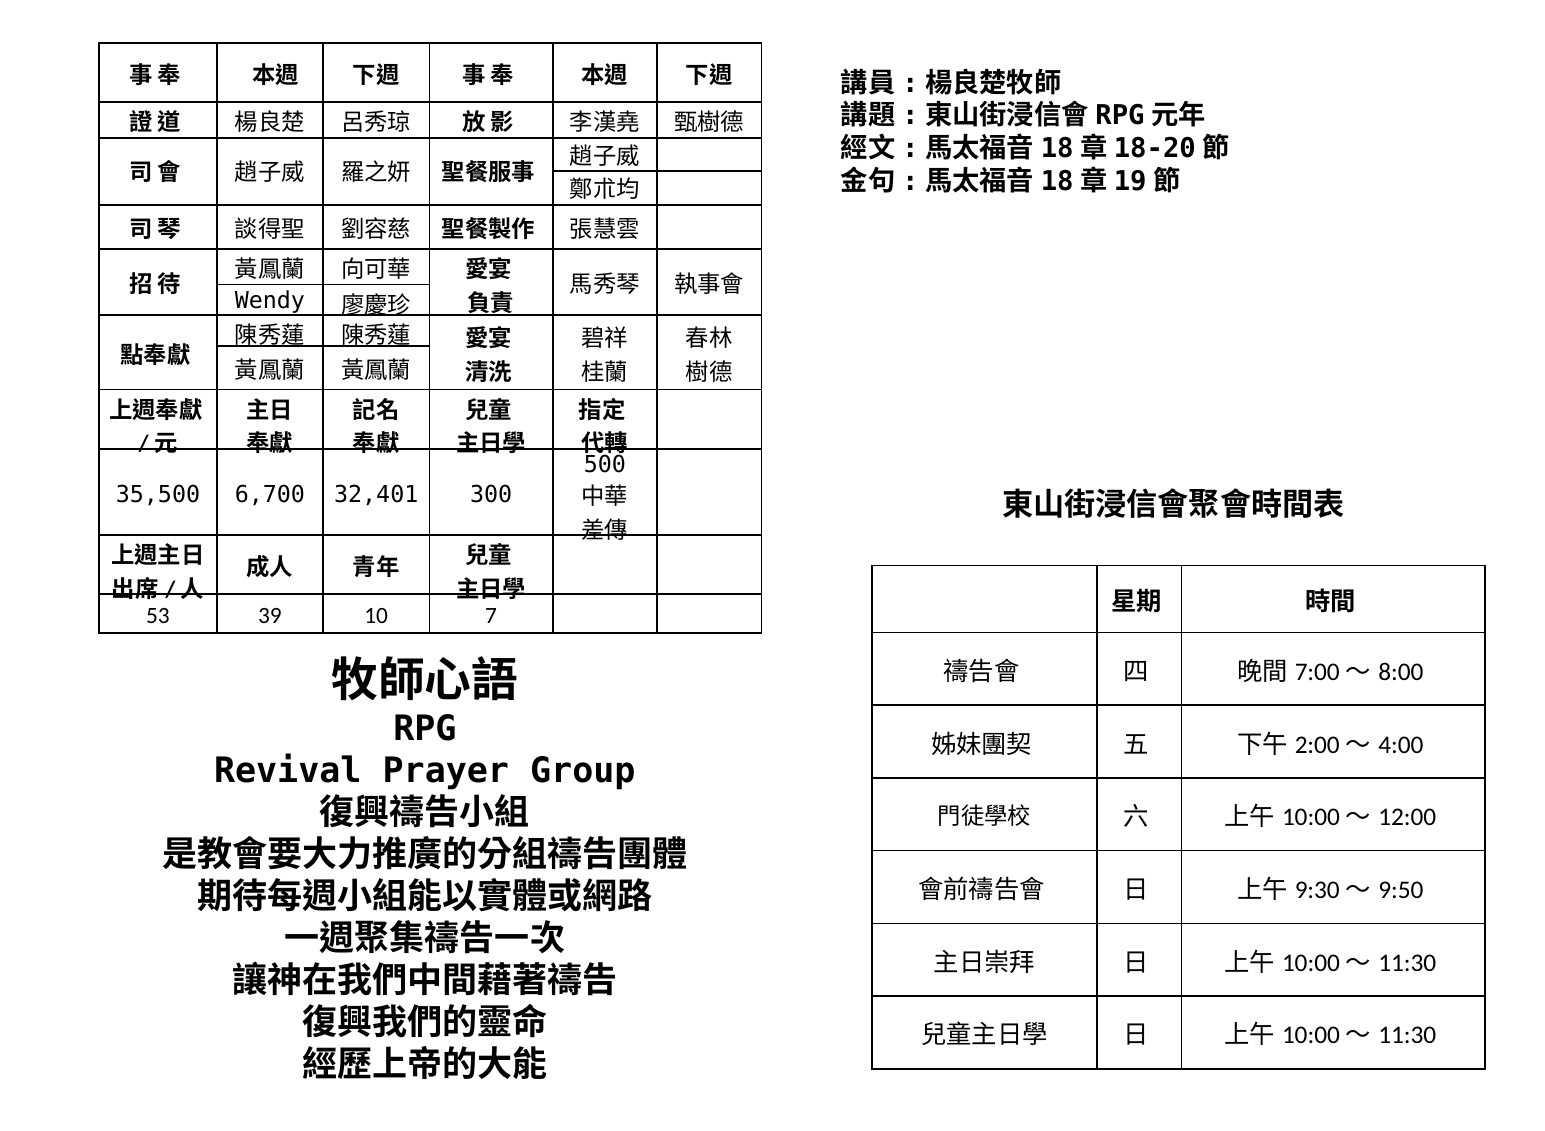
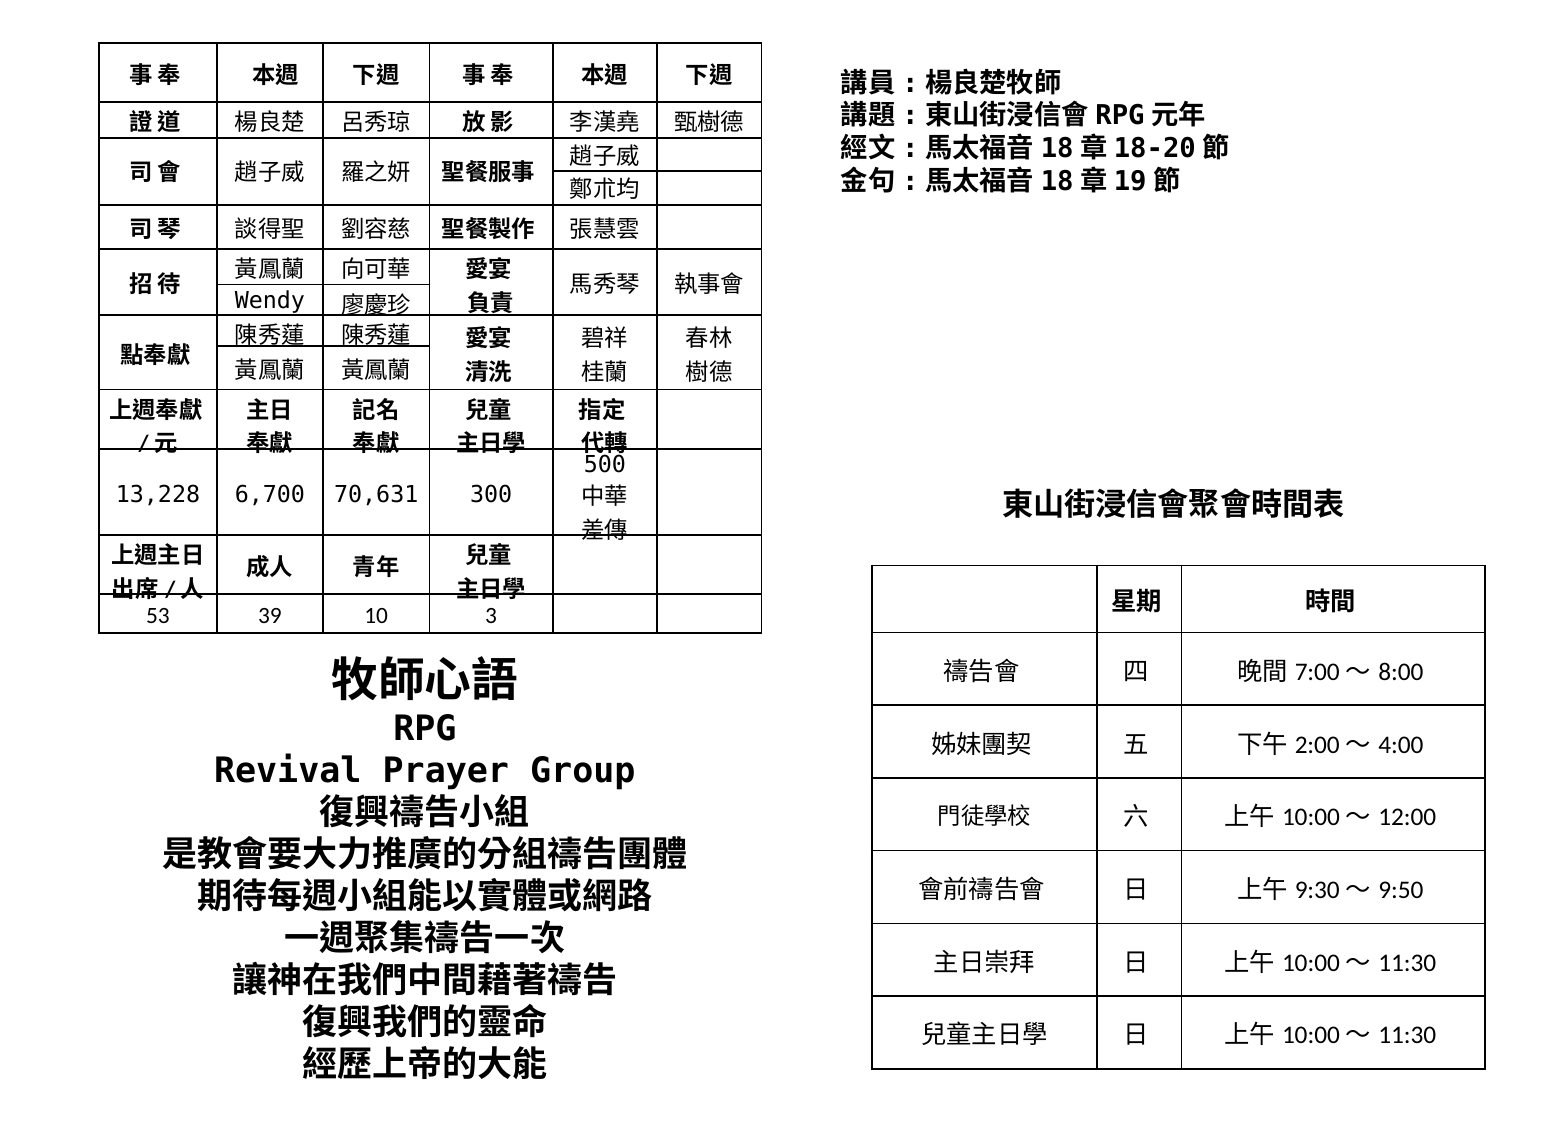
35,500: 35,500 -> 13,228 (158, 495)
32,401: 32,401 -> 70,631 (376, 495)
7: 7 -> 3 (491, 616)
